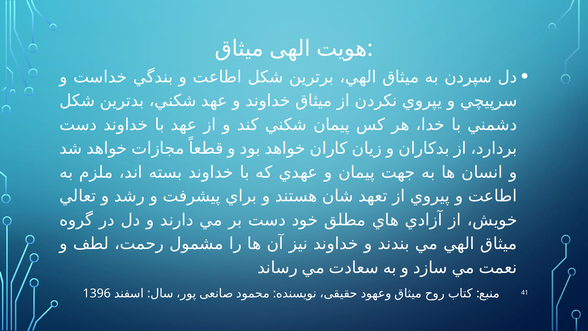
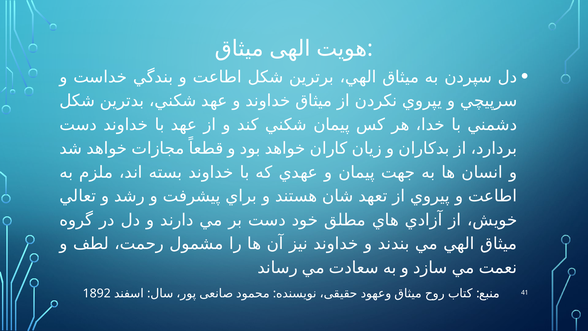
1396: 1396 -> 1892 (97, 293)
